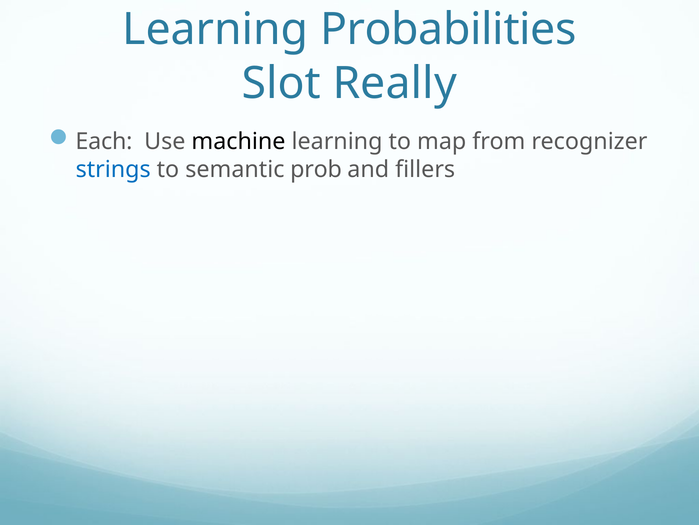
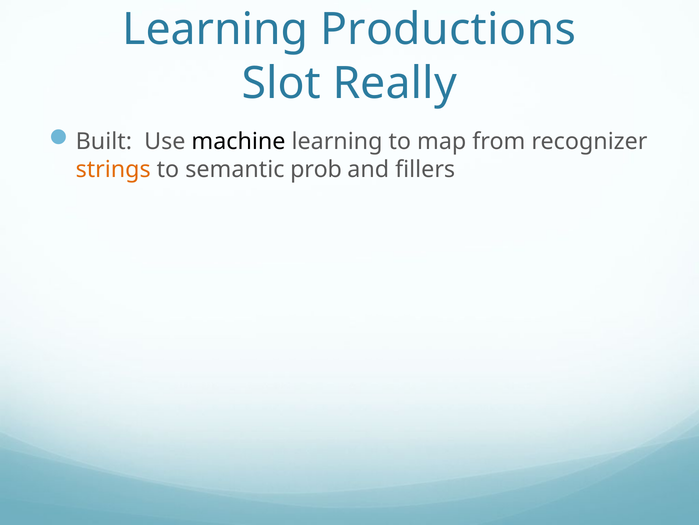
Probabilities: Probabilities -> Productions (448, 30)
Each: Each -> Built (104, 141)
strings colour: blue -> orange (113, 169)
